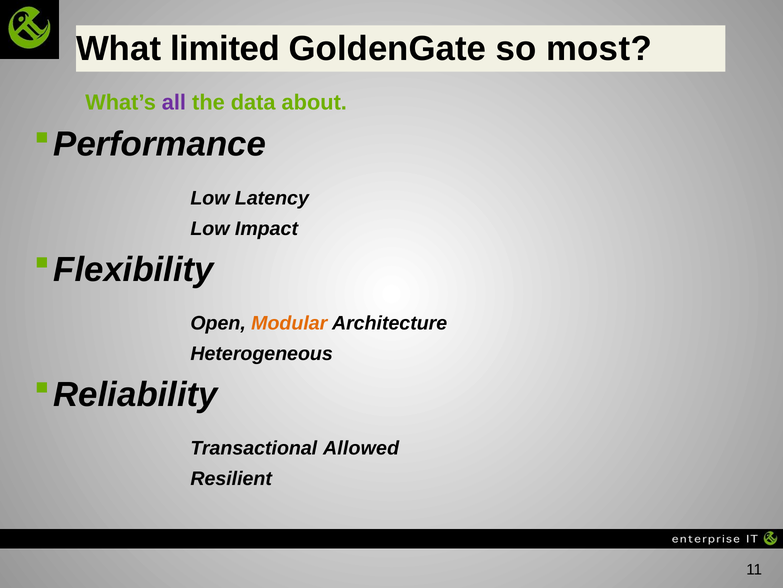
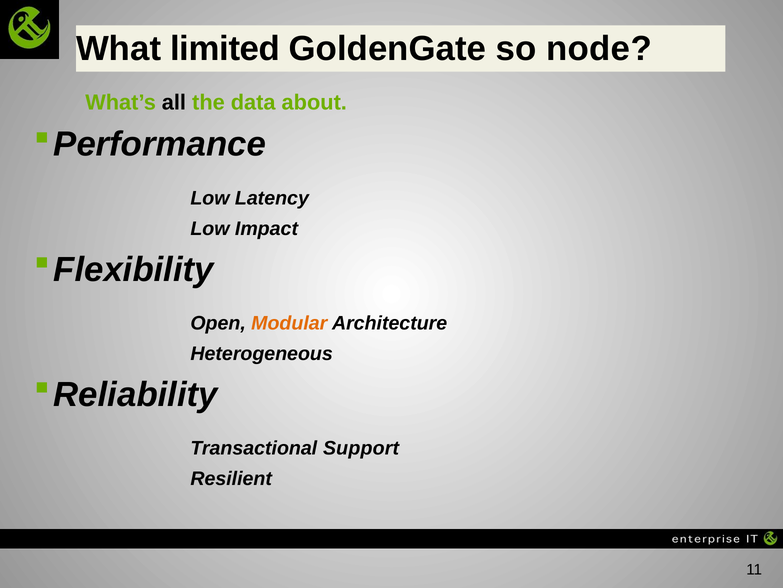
most: most -> node (599, 49)
all colour: purple -> black (174, 102)
Allowed: Allowed -> Support (361, 448)
